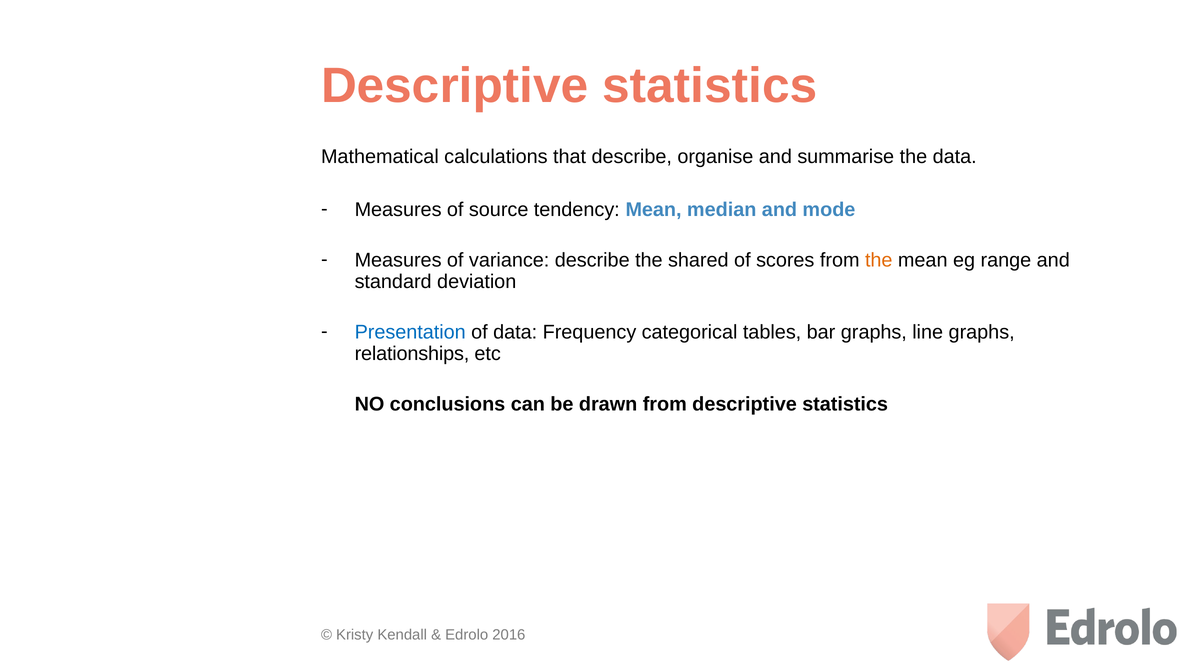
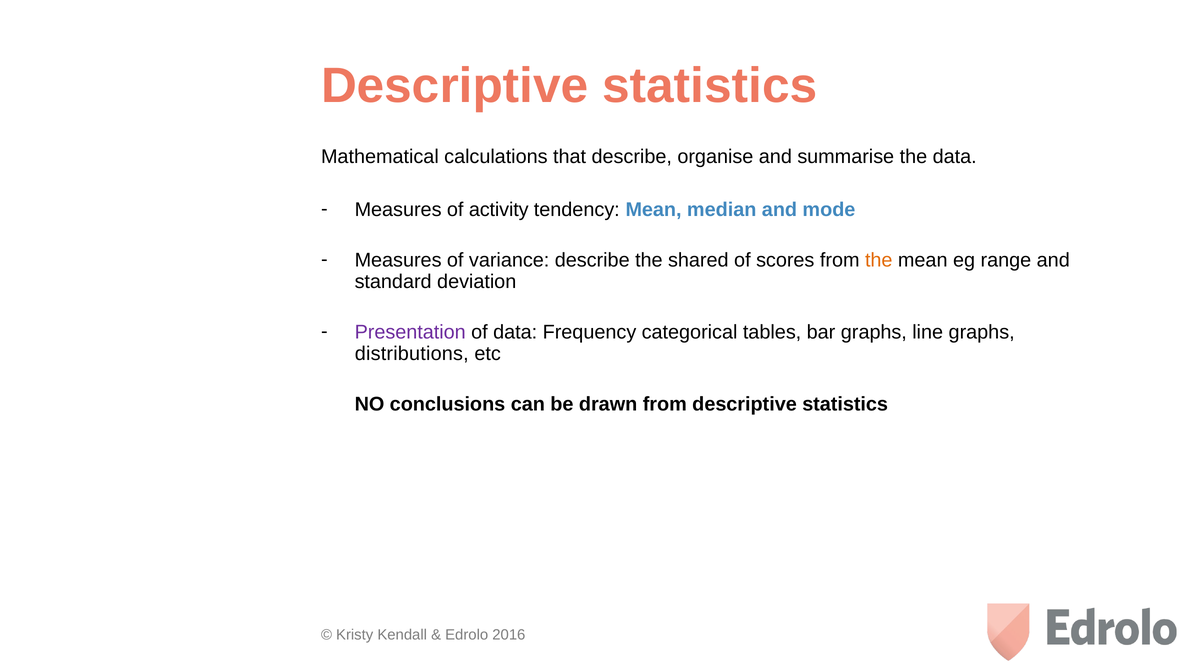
source: source -> activity (499, 210)
Presentation colour: blue -> purple (410, 333)
relationships: relationships -> distributions (412, 354)
